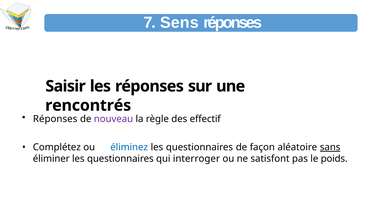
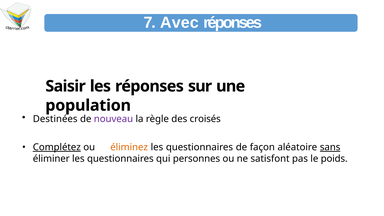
Sens: Sens -> Avec (179, 23)
rencontrés: rencontrés -> population (88, 105)
Réponses: Réponses -> Destinées (55, 119)
effectif: effectif -> croisés (205, 119)
Complétez underline: none -> present (57, 147)
éliminez colour: blue -> orange (129, 147)
interroger: interroger -> personnes (196, 159)
